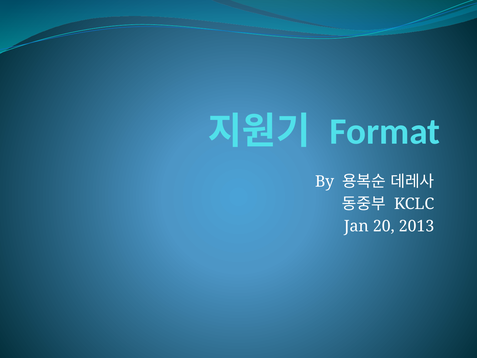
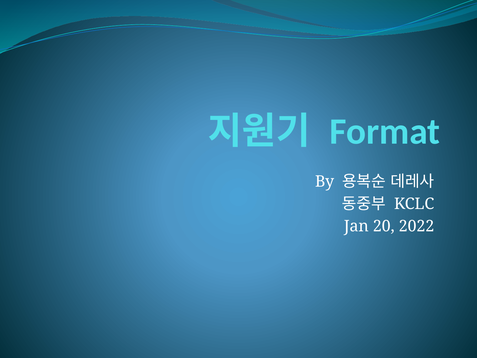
2013: 2013 -> 2022 (416, 226)
